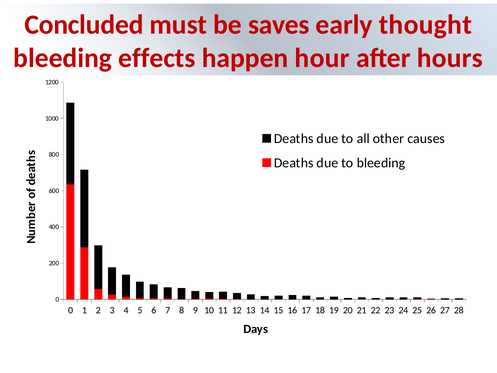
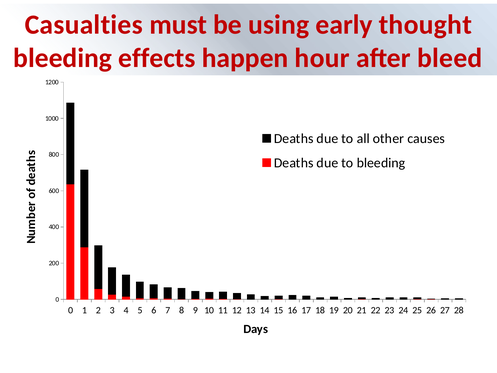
Concluded: Concluded -> Casualties (84, 25)
saves: saves -> using (279, 25)
hours: hours -> bleed (450, 58)
